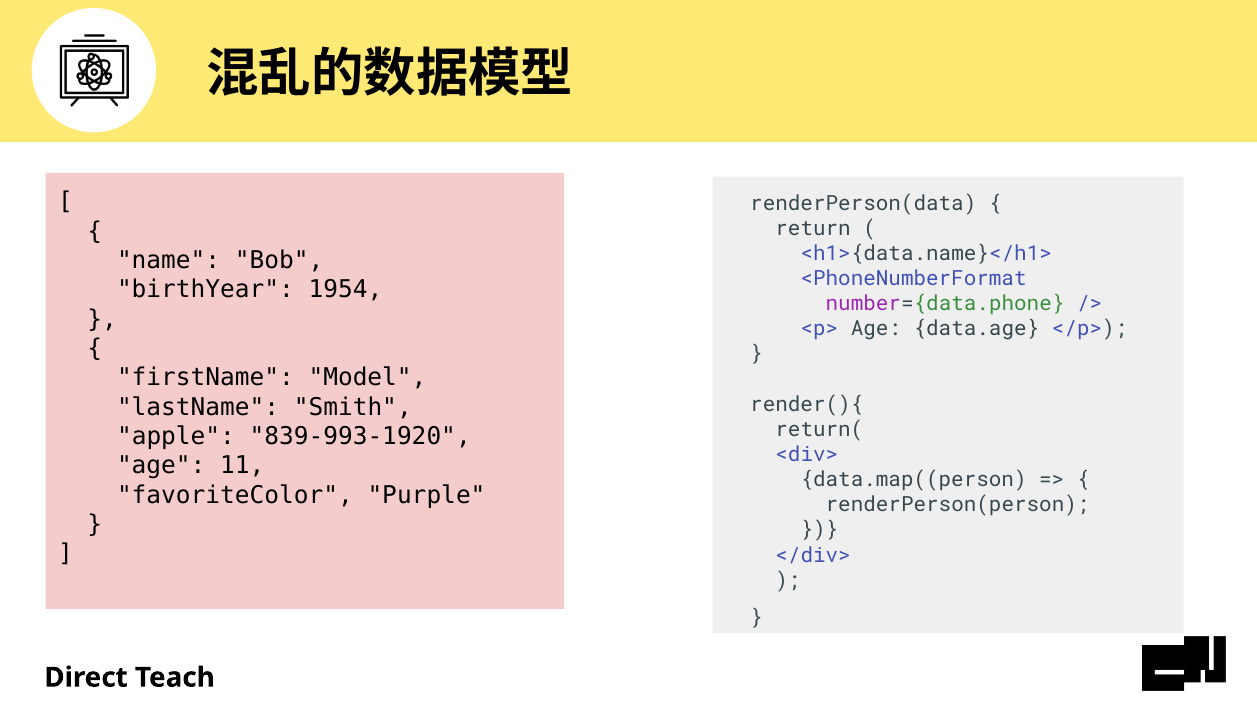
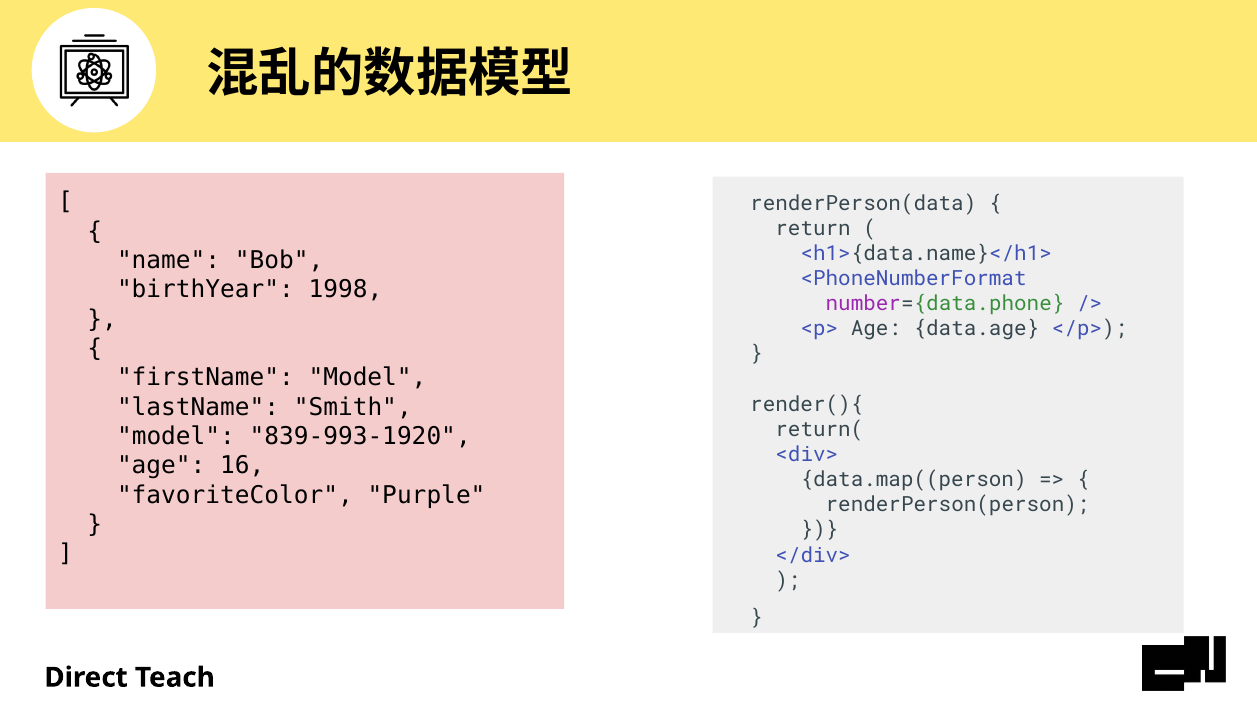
1954: 1954 -> 1998 (345, 290)
apple: apple -> model (176, 437)
11: 11 -> 16 (242, 466)
